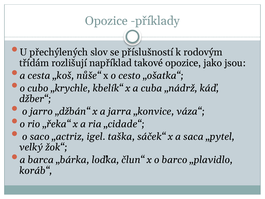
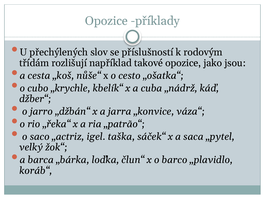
„cidade“: „cidade“ -> „patrão“ (125, 124)
